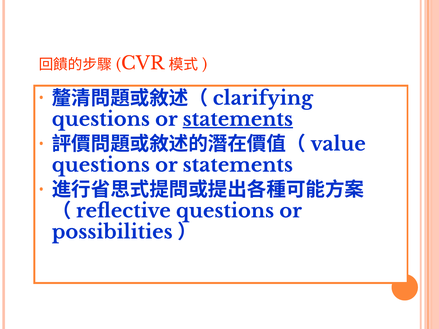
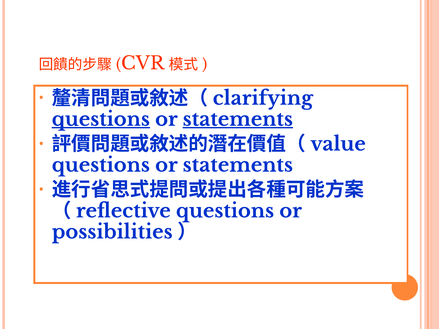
questions underline: none -> present (101, 119)
